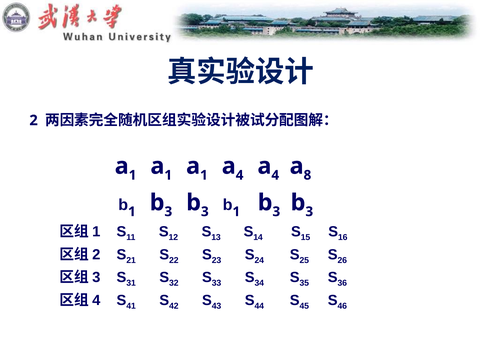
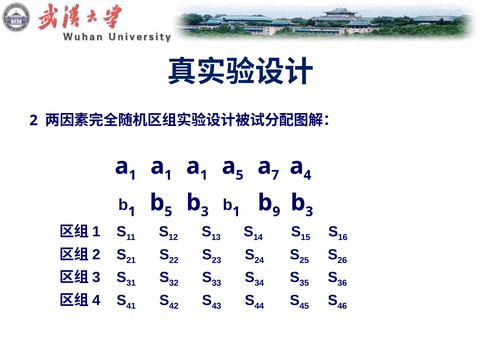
4: 4 -> 5 (240, 175)
4: 4 -> 7 (275, 175)
8: 8 -> 4 (307, 175)
3: 3 -> 5 (168, 212)
3: 3 -> 9 (276, 212)
